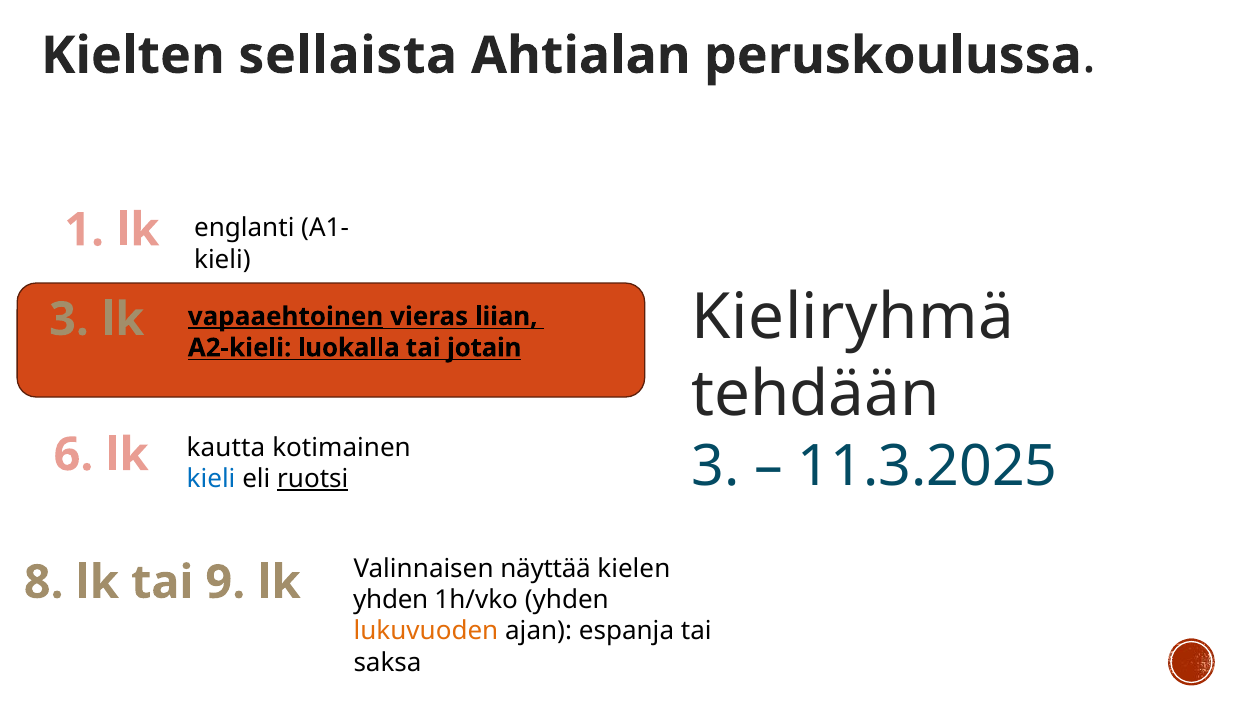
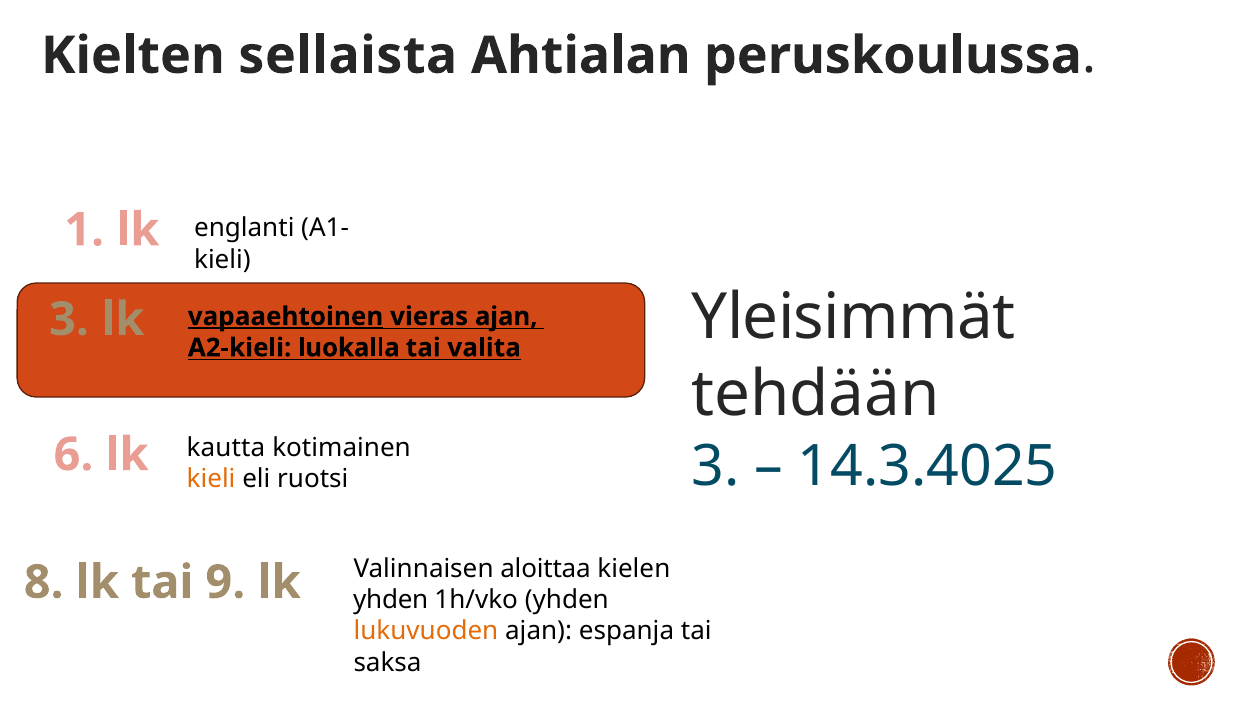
Kieliryhmä: Kieliryhmä -> Yleisimmät (854, 317)
vieras liian: liian -> ajan (506, 316)
jotain: jotain -> valita (484, 348)
11.3.2025: 11.3.2025 -> 14.3.4025 (928, 466)
kieli colour: blue -> orange (211, 479)
ruotsi underline: present -> none (313, 479)
näyttää: näyttää -> aloittaa (546, 568)
